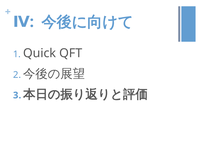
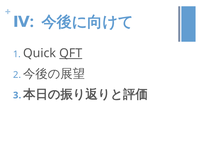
QFT underline: none -> present (71, 53)
